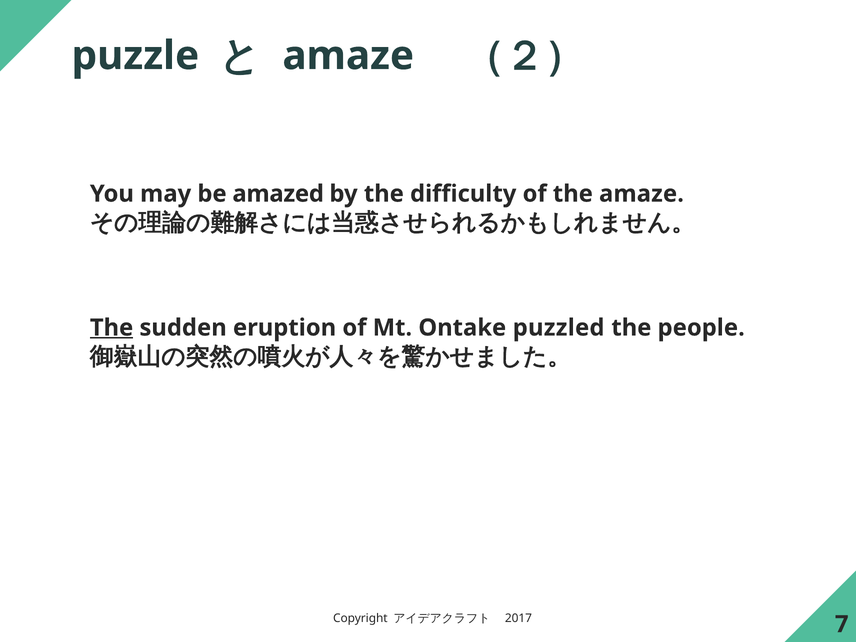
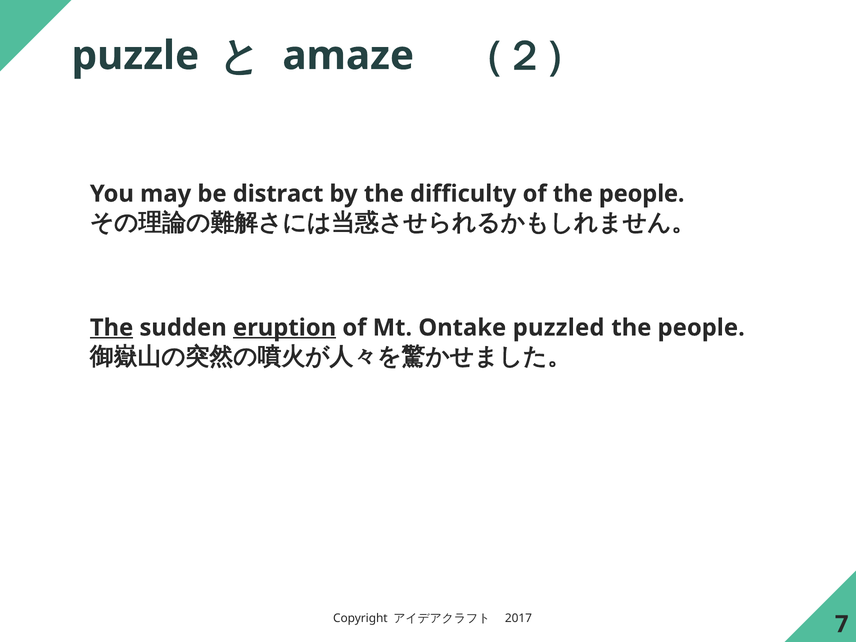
amazed: amazed -> distract (278, 194)
of the amaze: amaze -> people (642, 194)
eruption underline: none -> present (285, 328)
